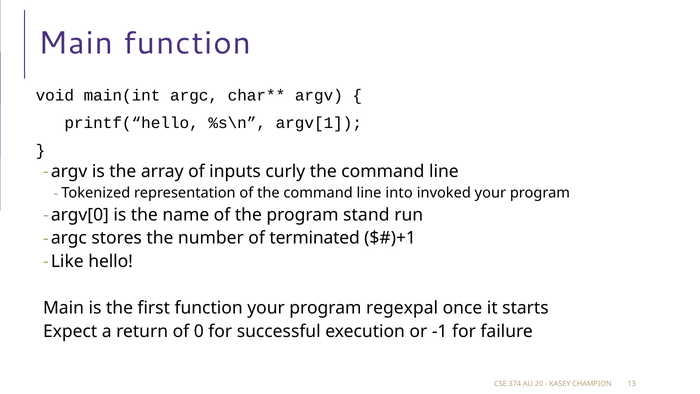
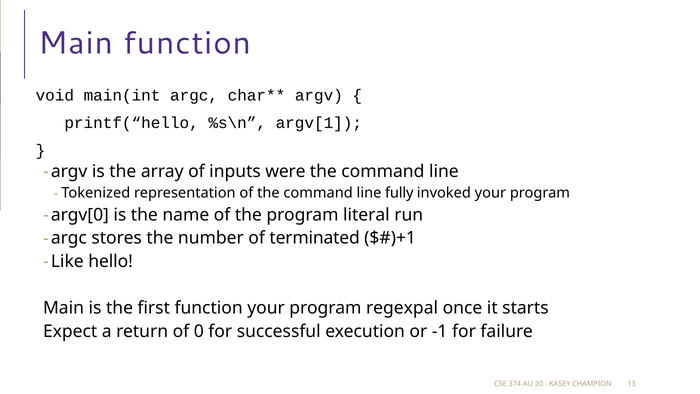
curly: curly -> were (285, 171)
into: into -> fully (399, 193)
stand: stand -> literal (366, 215)
